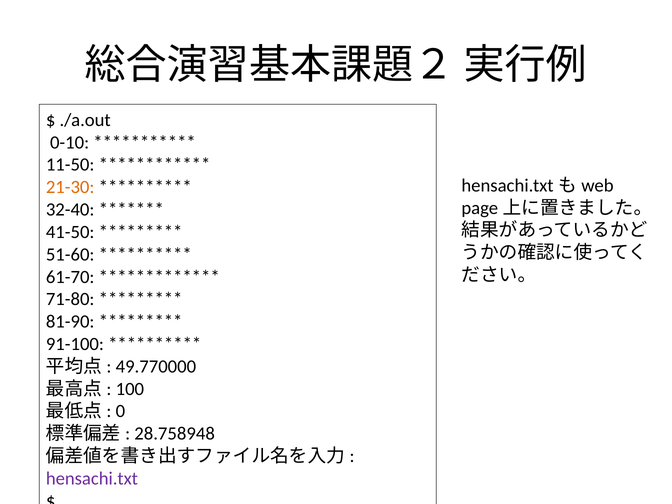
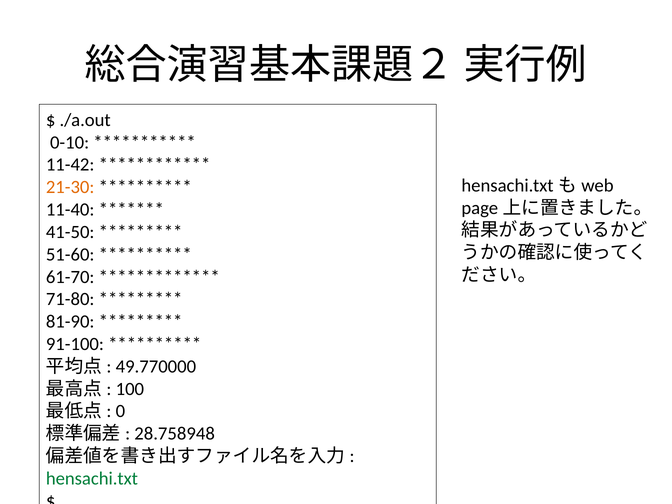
11-50: 11-50 -> 11-42 (70, 165)
32-40: 32-40 -> 11-40 (70, 210)
hensachi.txt colour: purple -> green (92, 479)
